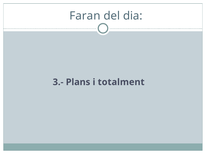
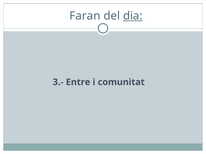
dia underline: none -> present (133, 16)
Plans: Plans -> Entre (78, 82)
totalment: totalment -> comunitat (121, 82)
